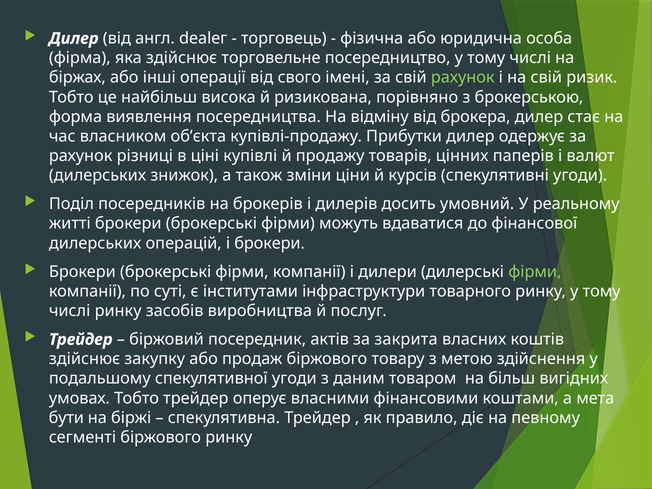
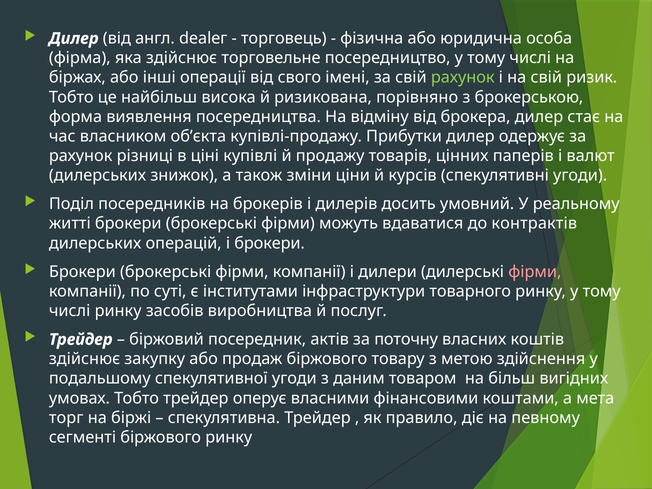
фінансової: фінансової -> контрактів (534, 224)
фірми colour: light green -> pink (535, 272)
закрита: закрита -> поточну (406, 339)
бути: бути -> торг (66, 418)
